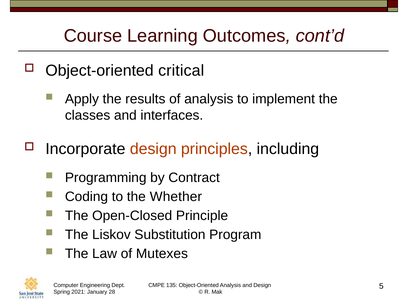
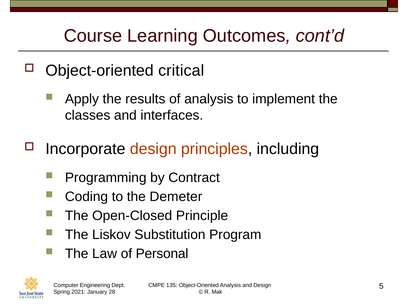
Whether: Whether -> Demeter (176, 197)
Mutexes: Mutexes -> Personal (162, 254)
